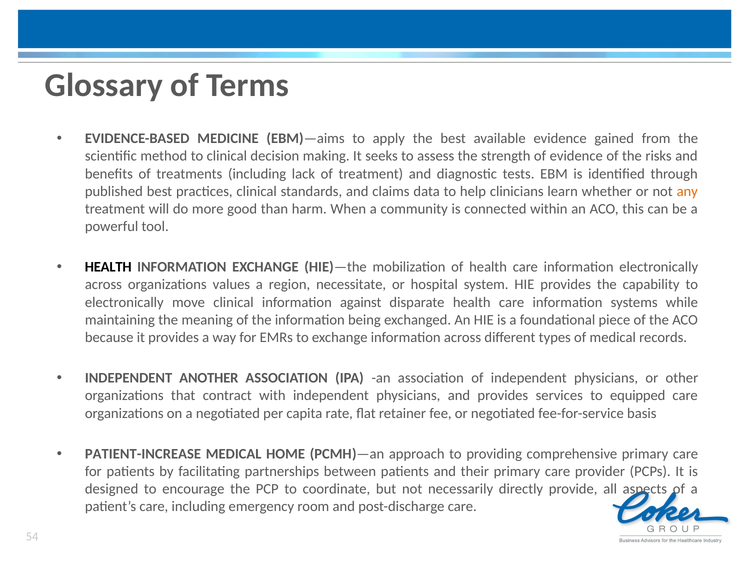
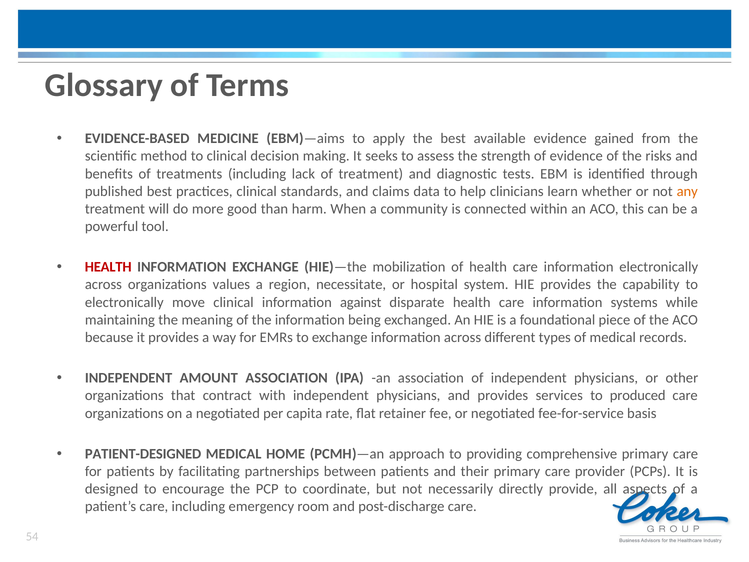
HEALTH colour: black -> red (108, 267)
ANOTHER: ANOTHER -> AMOUNT (209, 378)
equipped: equipped -> produced (638, 395)
PATIENT-INCREASE: PATIENT-INCREASE -> PATIENT-DESIGNED (143, 454)
